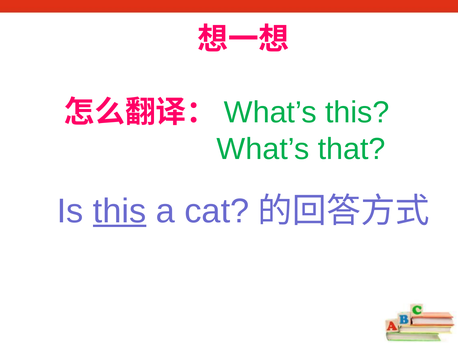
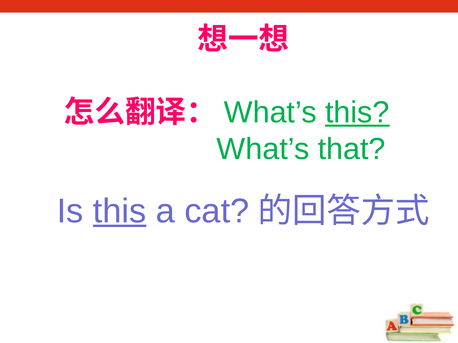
this underline: none -> present (357, 113)
